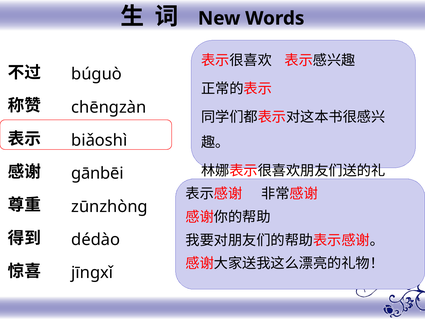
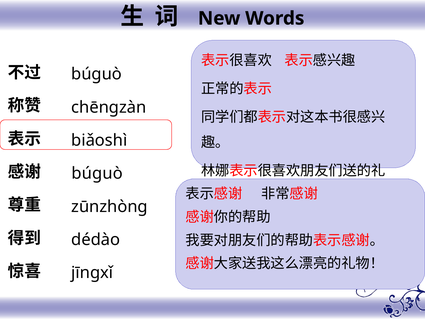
gānbēi: gānbēi -> búguò (97, 173)
